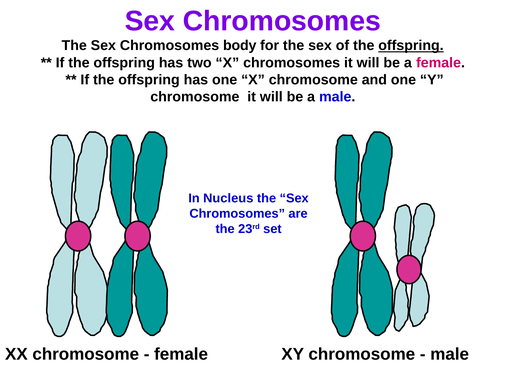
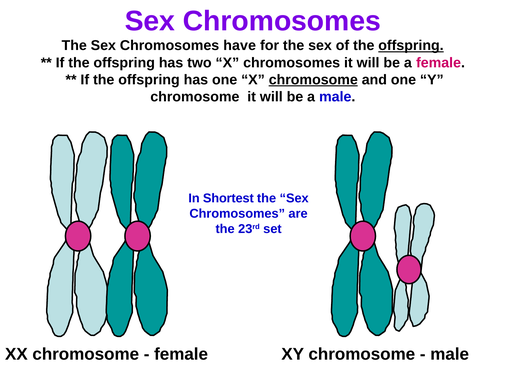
body: body -> have (240, 46)
chromosome underline: none -> present (313, 80)
Nucleus: Nucleus -> Shortest (228, 198)
